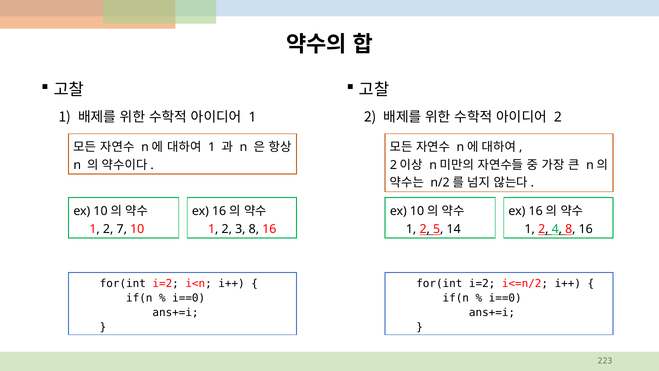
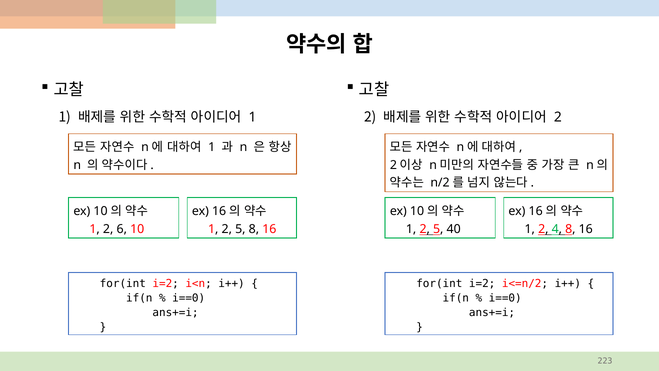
7: 7 -> 6 (122, 229)
3: 3 -> 5 (240, 229)
14: 14 -> 40 (454, 229)
